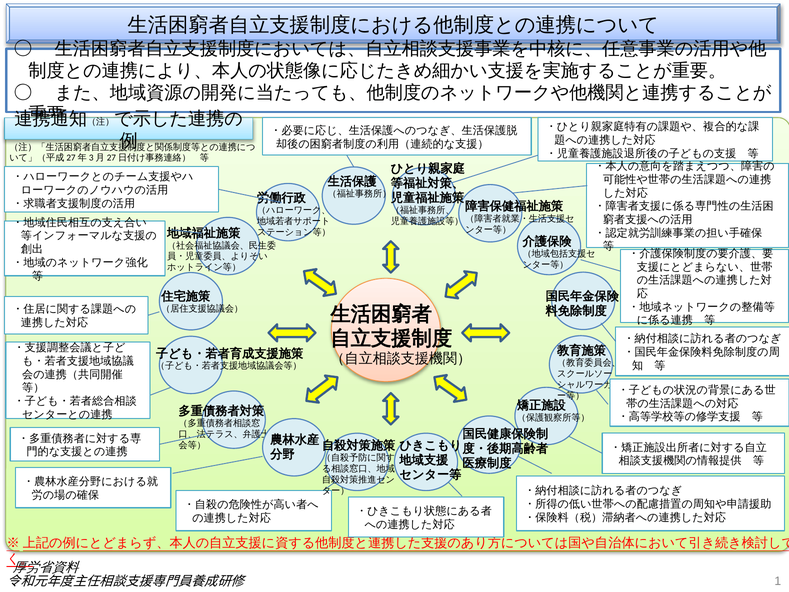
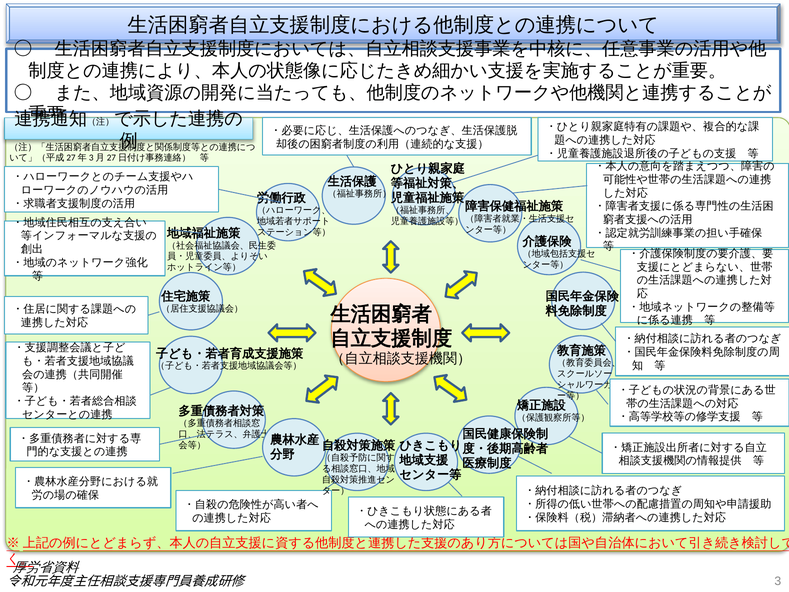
1: 1 -> 3 (778, 581)
